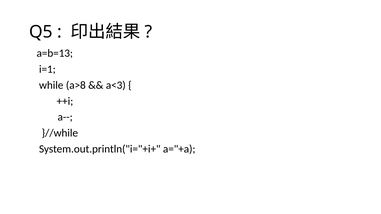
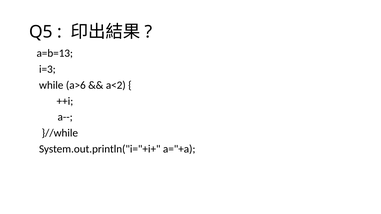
i=1: i=1 -> i=3 (47, 69)
a>8: a>8 -> a>6 (76, 85)
a<3: a<3 -> a<2 (116, 85)
